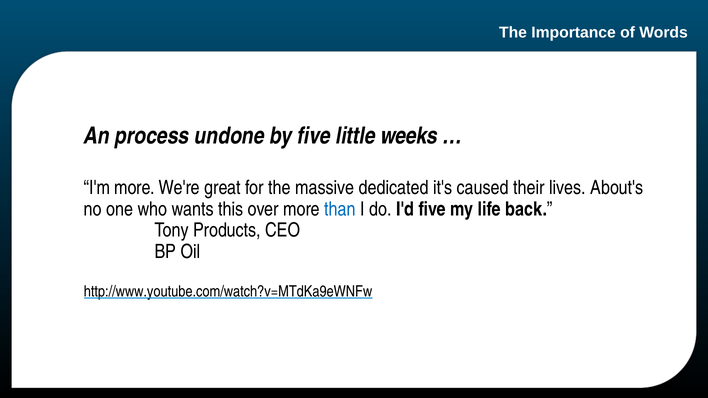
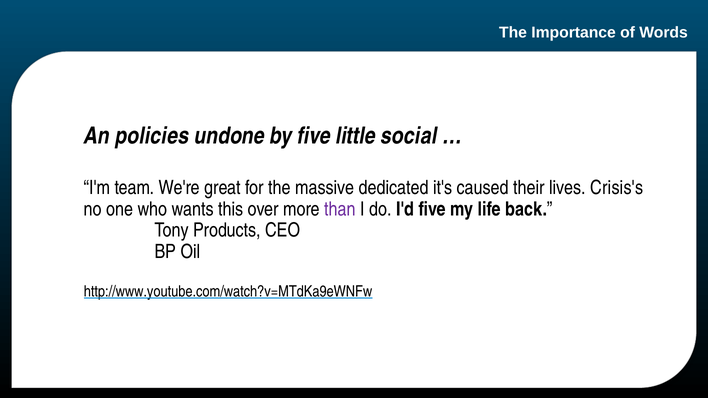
process: process -> policies (152, 136)
weeks: weeks -> social (409, 136)
I'm more: more -> team (135, 188)
About's: About's -> Crisis's (617, 188)
than colour: blue -> purple (340, 209)
